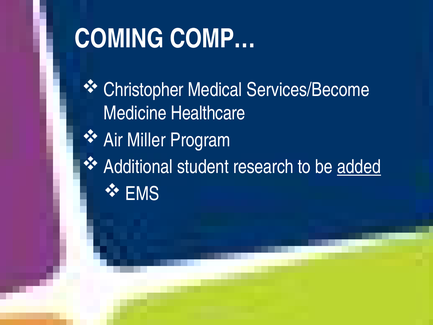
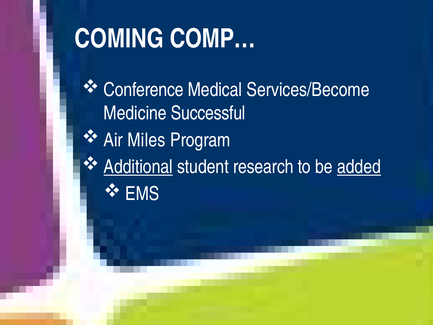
Christopher: Christopher -> Conference (144, 90)
Healthcare: Healthcare -> Successful (208, 113)
Miller: Miller -> Miles (146, 140)
Additional underline: none -> present (138, 167)
